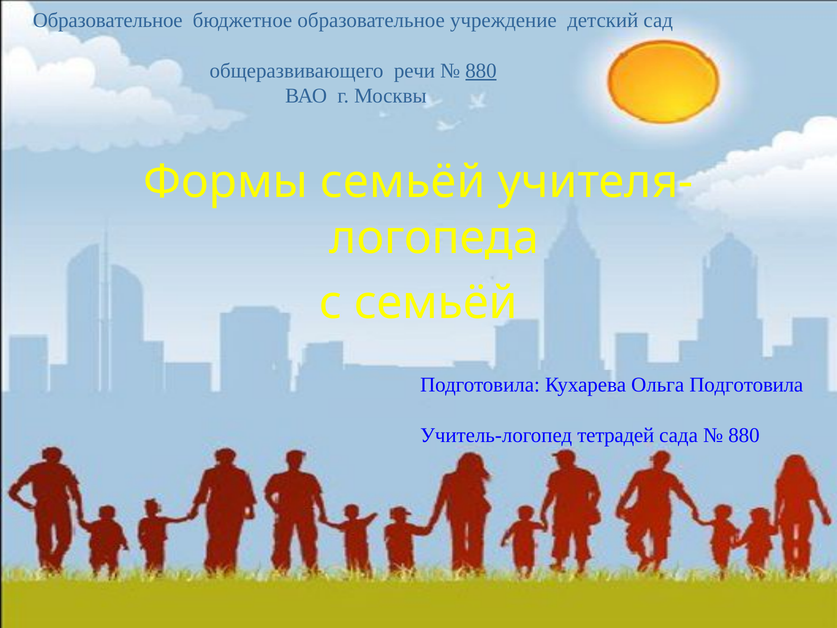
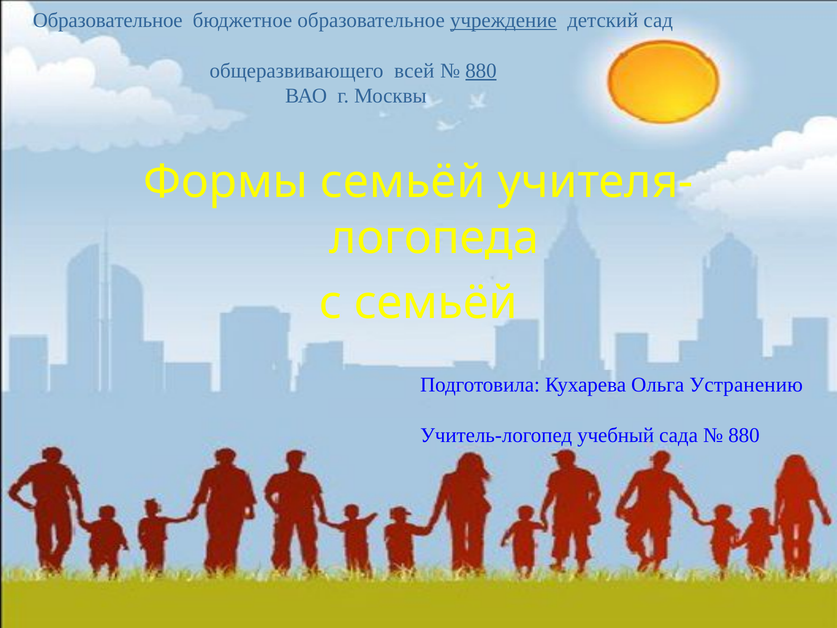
учреждение underline: none -> present (503, 21)
речи: речи -> всей (414, 71)
Ольга Подготовила: Подготовила -> Устранению (746, 385)
тетрадей: тетрадей -> учебный (616, 435)
